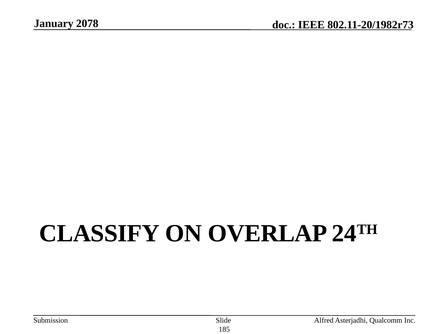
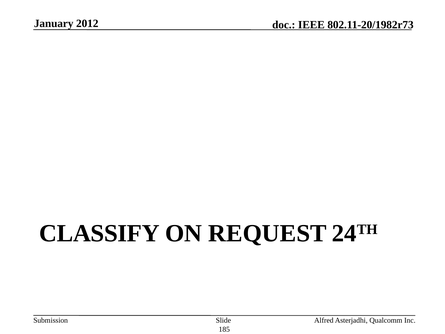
2078: 2078 -> 2012 (87, 24)
OVERLAP: OVERLAP -> REQUEST (267, 233)
